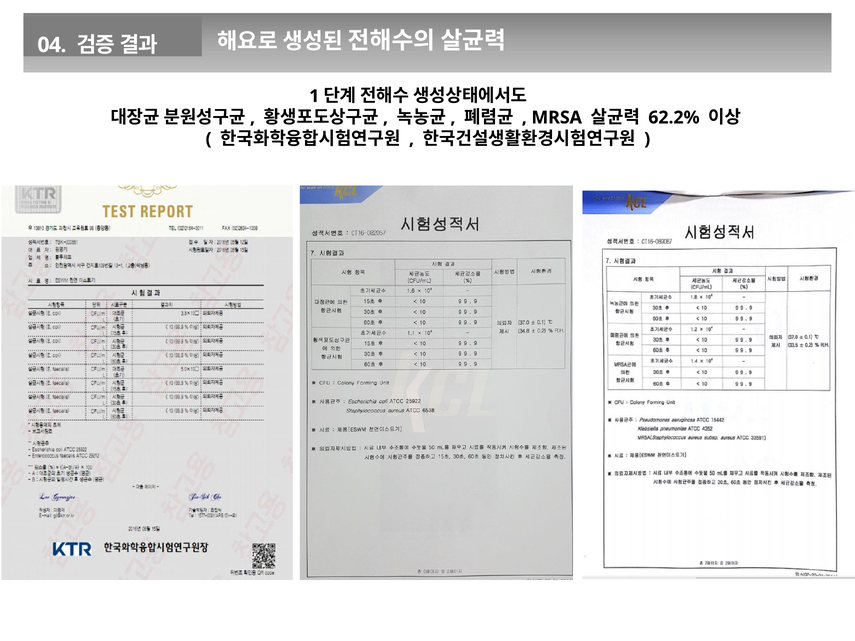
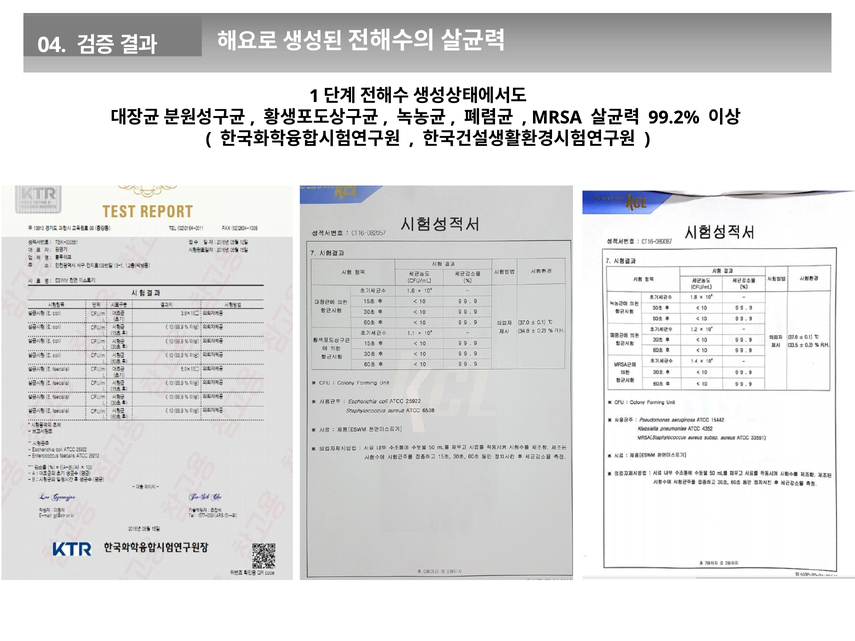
62.2%: 62.2% -> 99.2% (674, 118)
